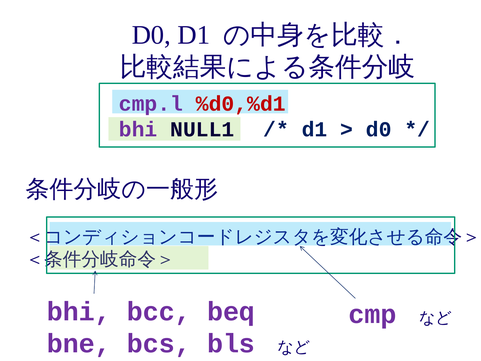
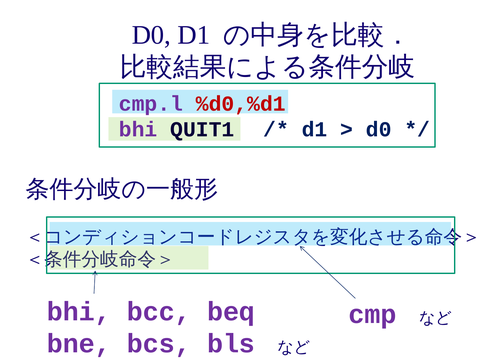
NULL1: NULL1 -> QUIT1 (202, 129)
